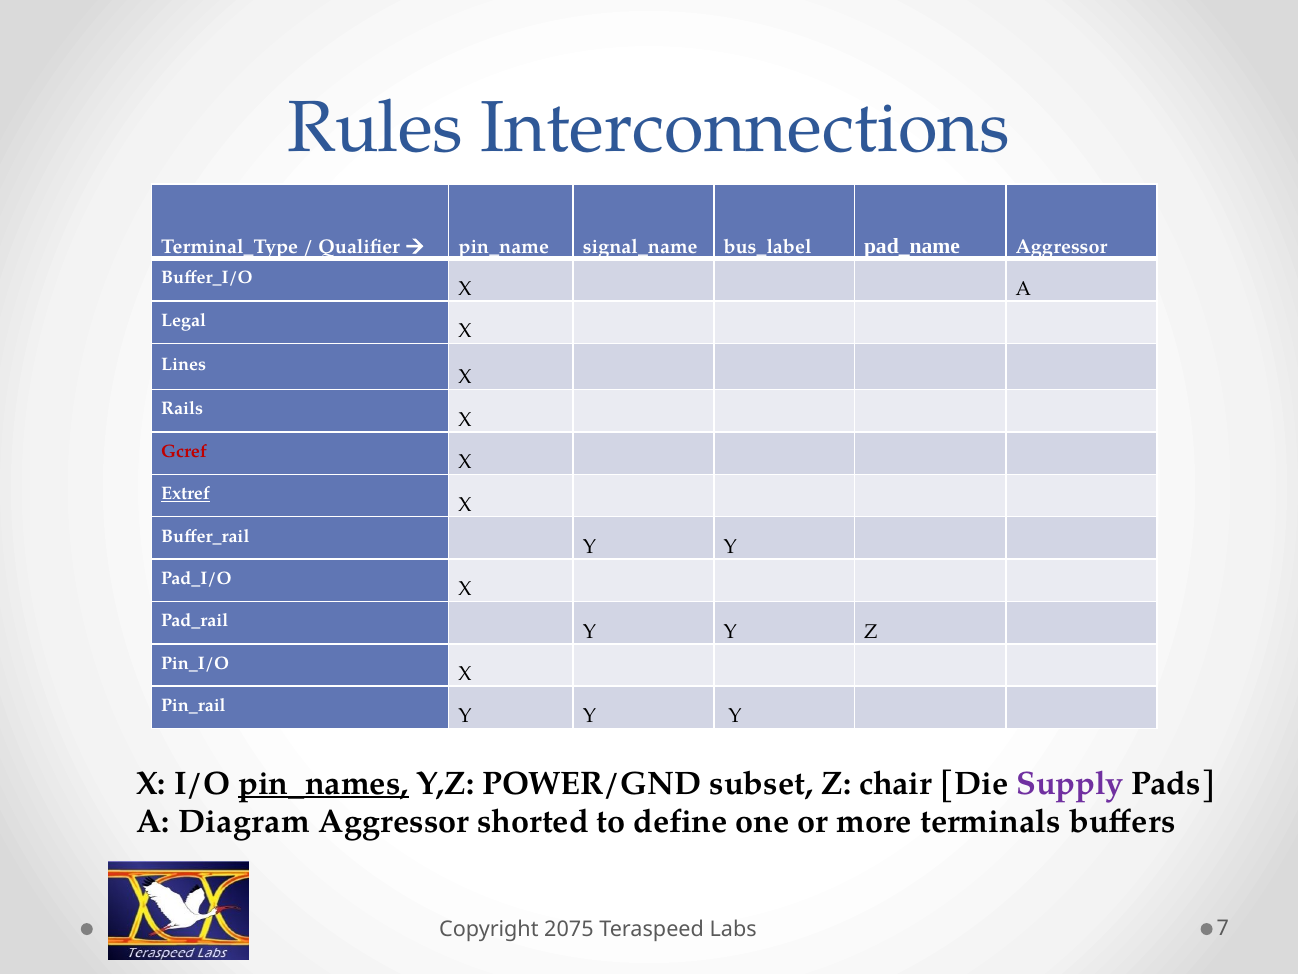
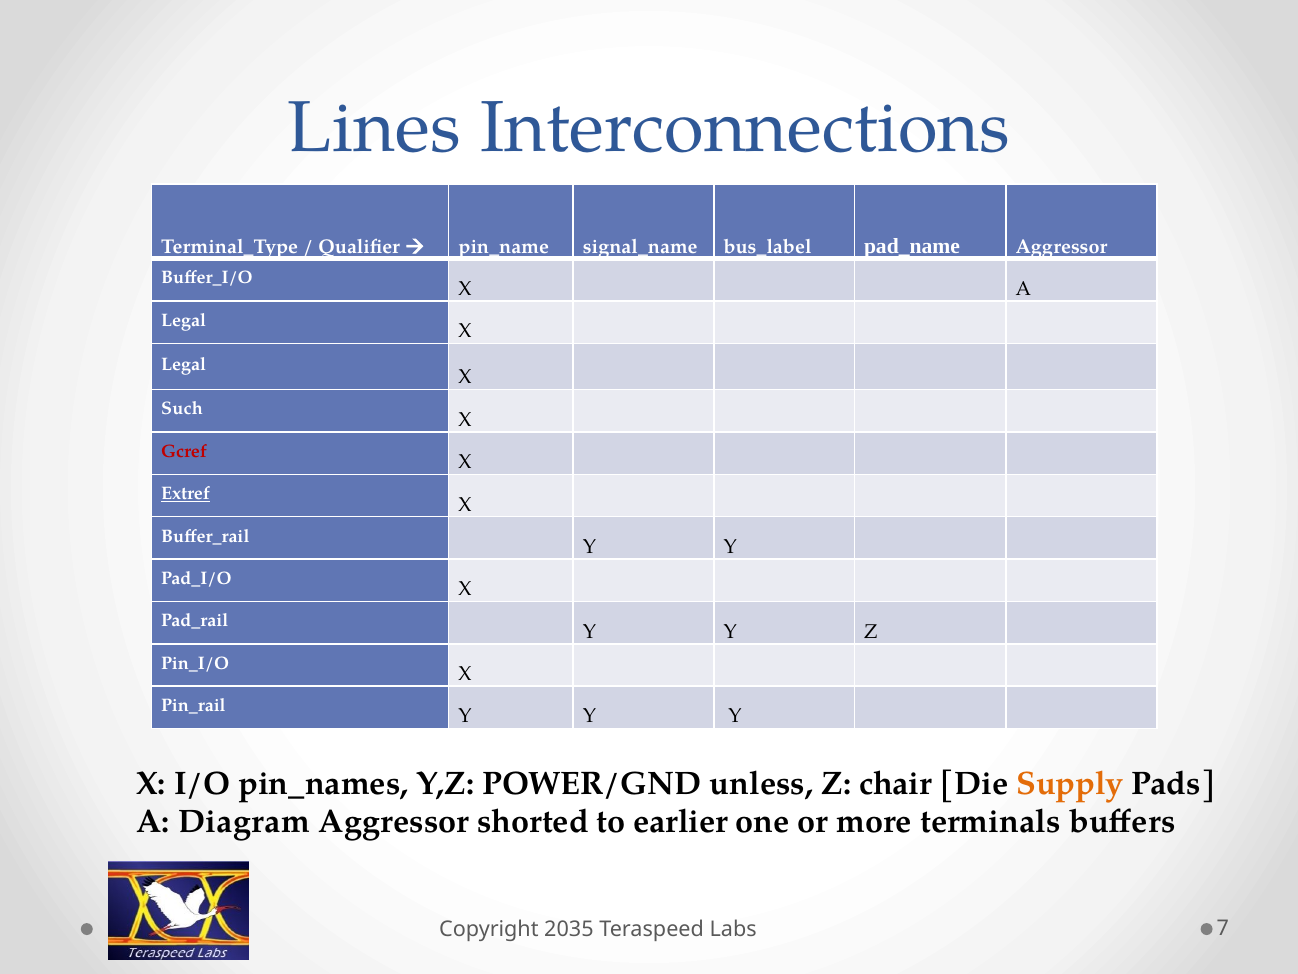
Rules: Rules -> Lines (375, 128)
Lines: Lines -> Legal (184, 364)
Rails: Rails -> Such (182, 409)
pin_names underline: present -> none (323, 783)
subset: subset -> unless (762, 783)
Supply colour: purple -> orange (1070, 783)
define: define -> earlier (681, 822)
2075: 2075 -> 2035 (569, 929)
